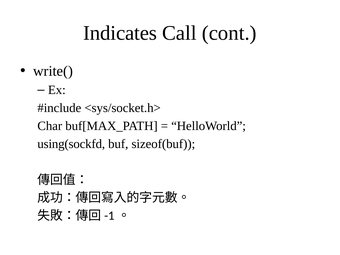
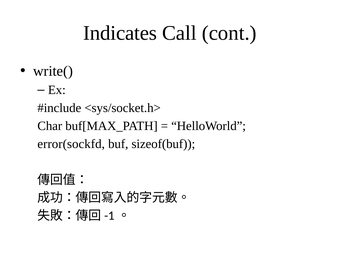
using(sockfd: using(sockfd -> error(sockfd (71, 144)
